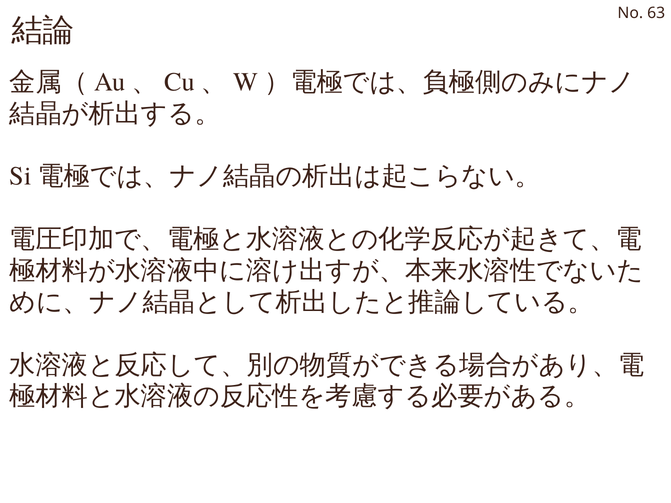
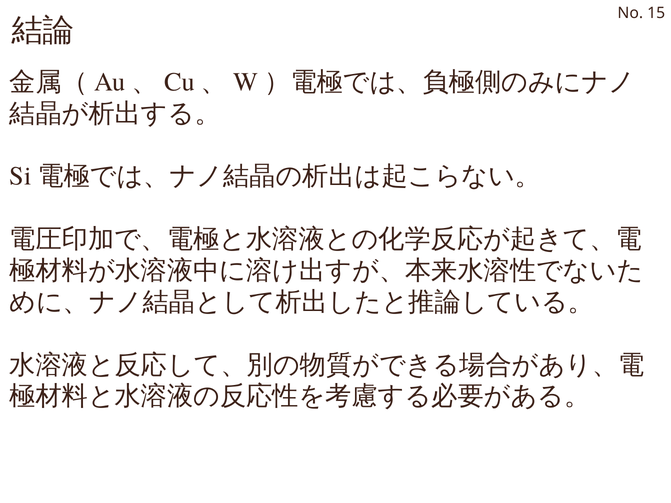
63: 63 -> 15 (656, 13)
